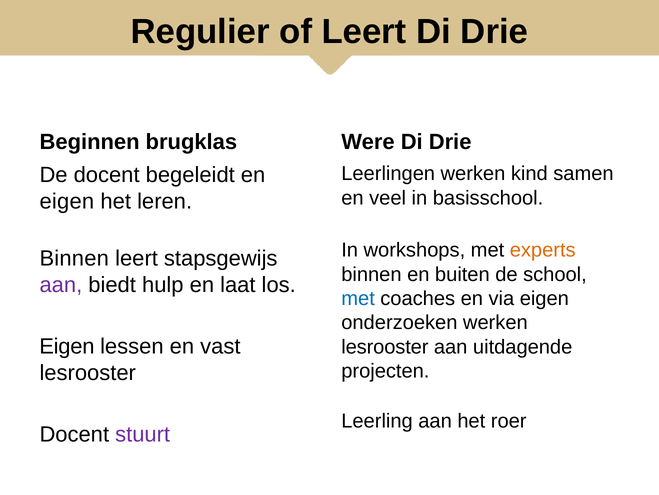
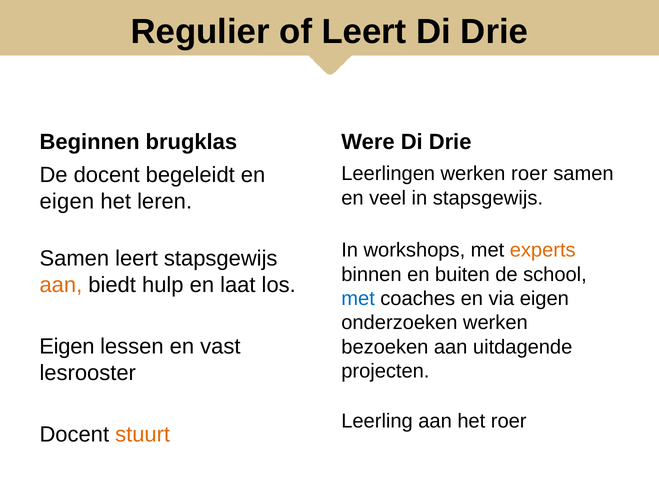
werken kind: kind -> roer (529, 173)
in basisschool: basisschool -> stapsgewijs (488, 198)
Binnen: Binnen -> Samen (74, 258)
aan colour: purple -> orange (61, 285)
lesrooster: lesrooster -> bezoeken (385, 346)
stuurt colour: purple -> orange (143, 434)
